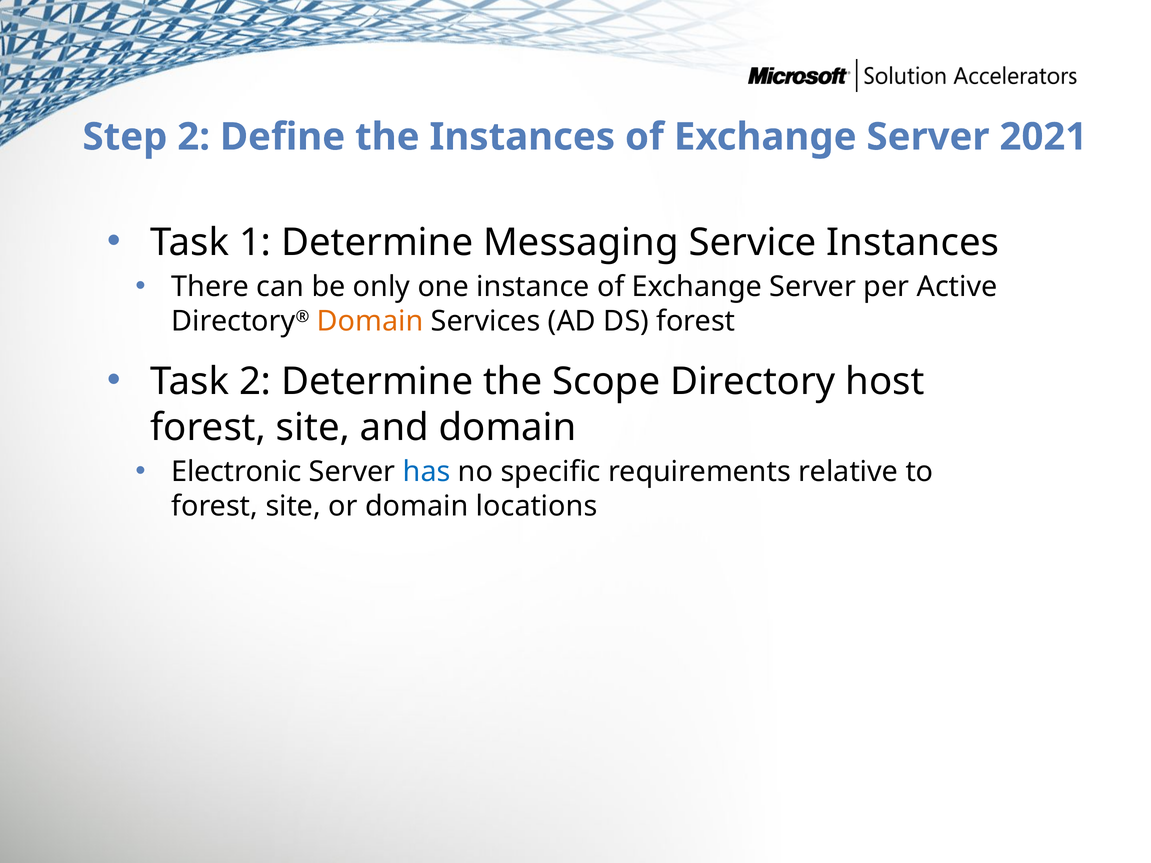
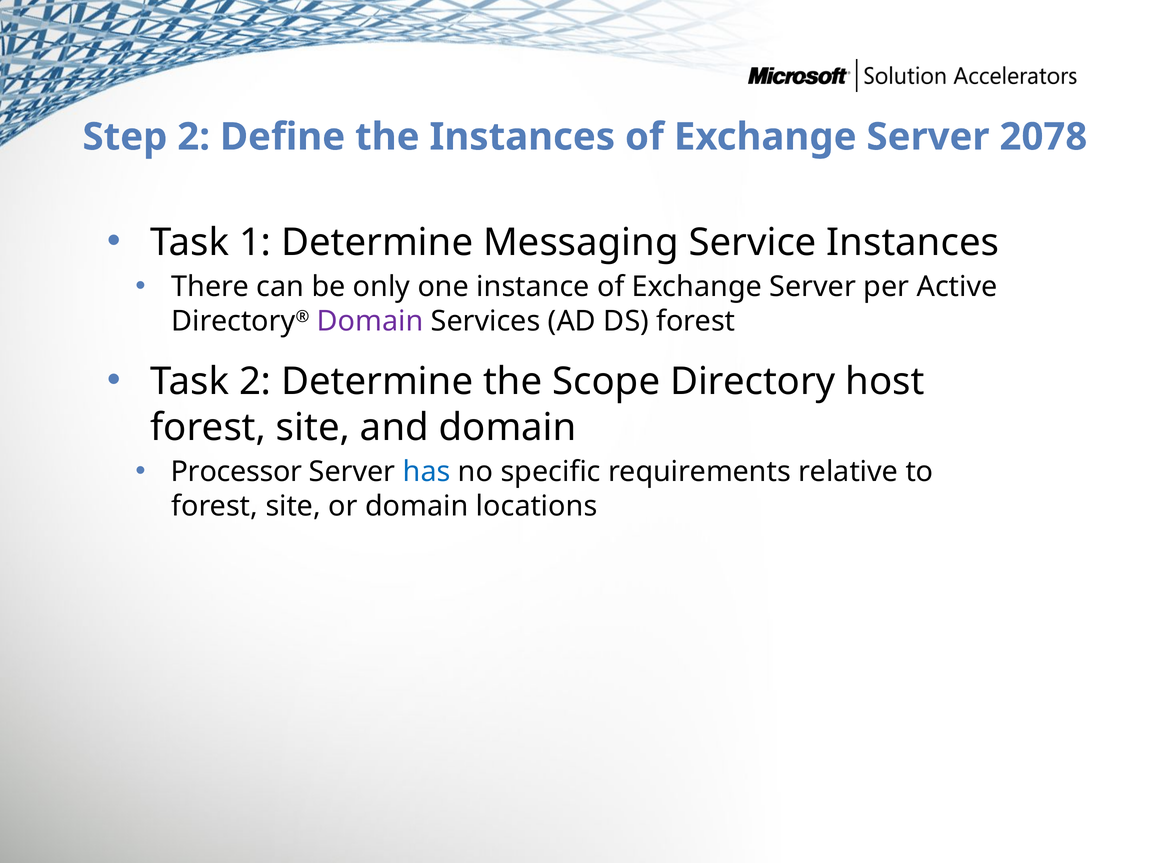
2021: 2021 -> 2078 (1043, 137)
Domain colour: orange -> purple (370, 321)
Electronic: Electronic -> Processor (237, 472)
